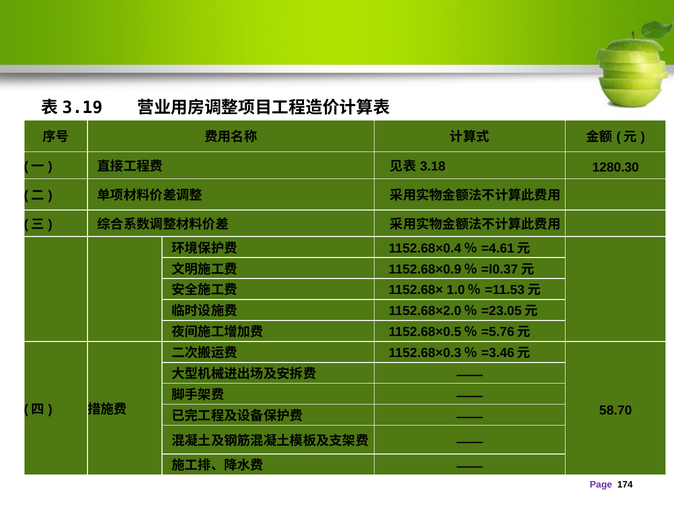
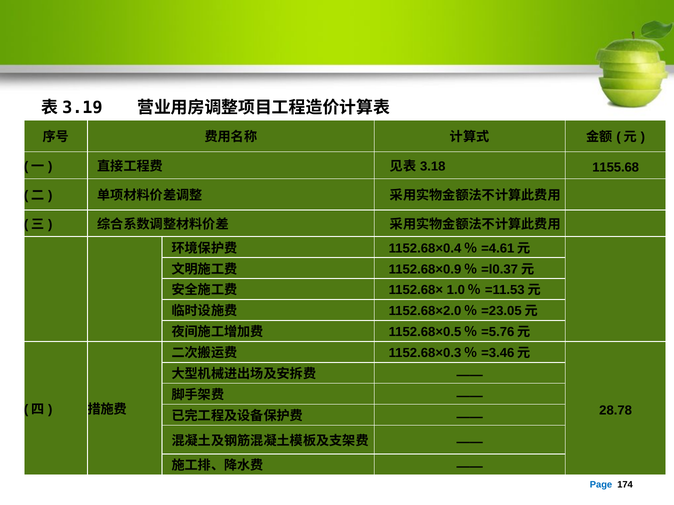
1280.30: 1280.30 -> 1155.68 (616, 168)
58.70: 58.70 -> 28.78 (616, 411)
Page colour: purple -> blue (601, 485)
